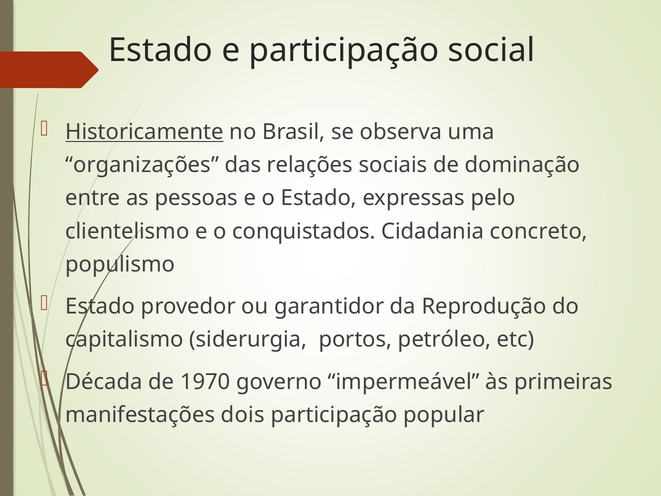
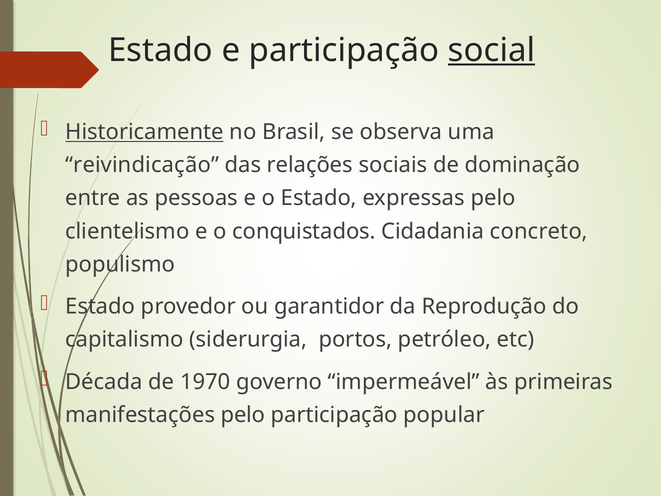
social underline: none -> present (492, 50)
organizações: organizações -> reivindicação (142, 165)
manifestações dois: dois -> pelo (243, 415)
